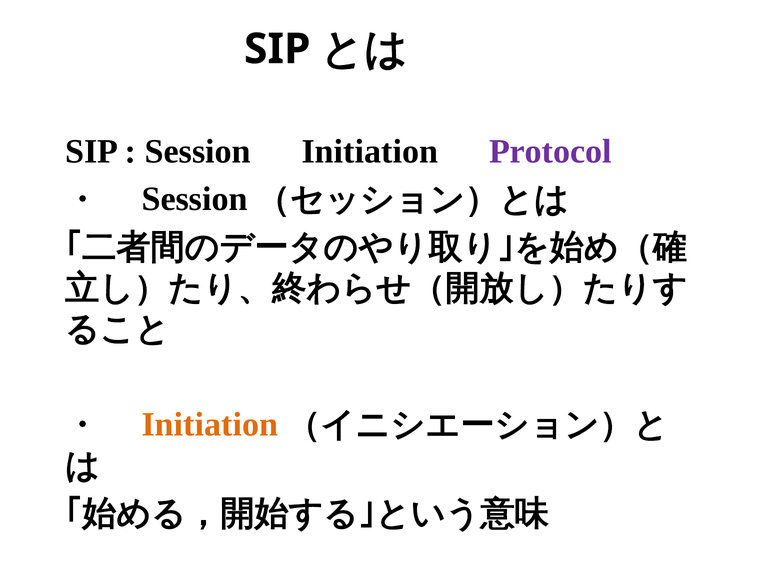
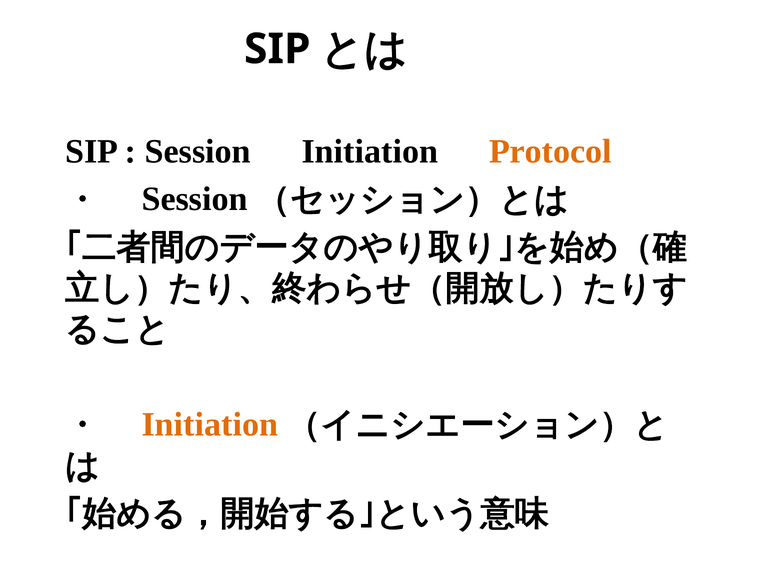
Protocol colour: purple -> orange (550, 151)
